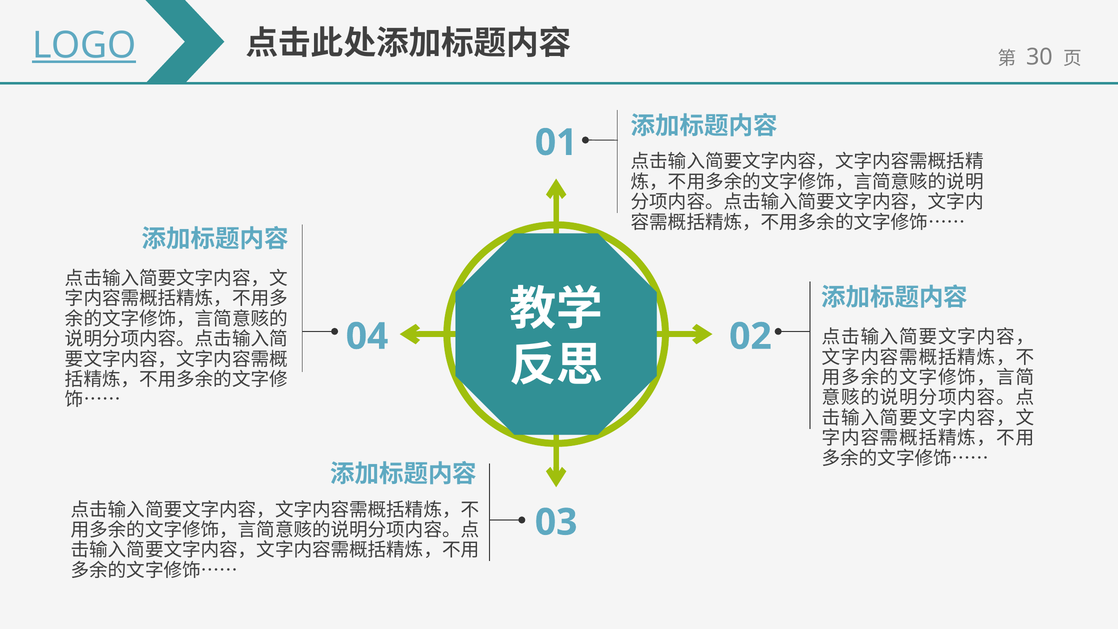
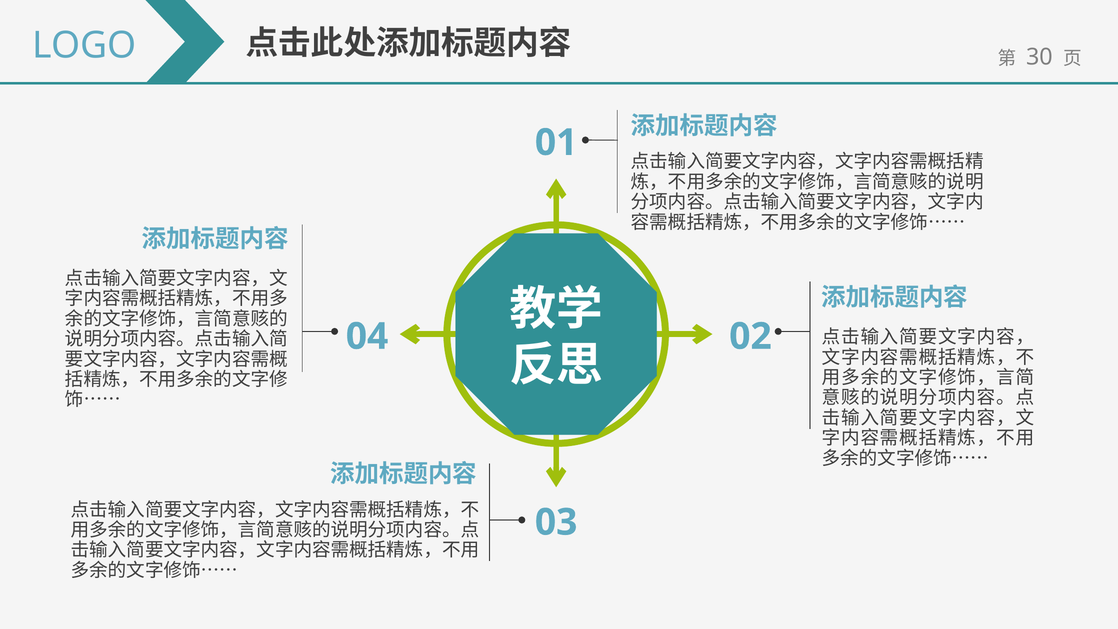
LOGO underline: present -> none (84, 46)
